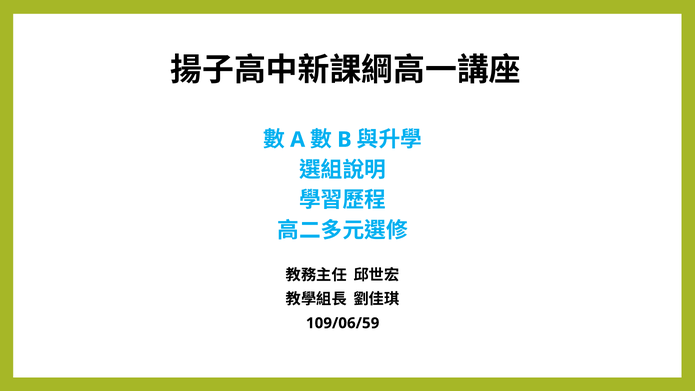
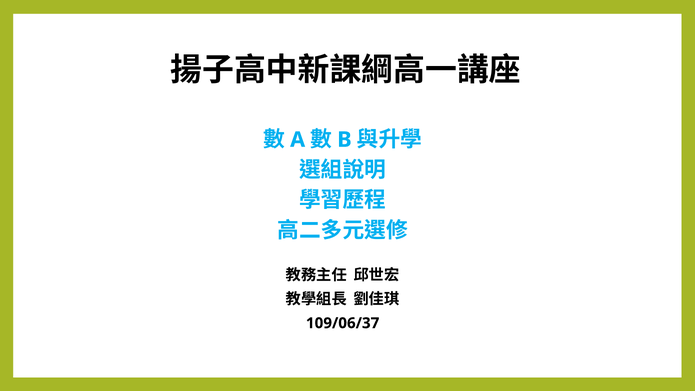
109/06/59: 109/06/59 -> 109/06/37 (343, 323)
